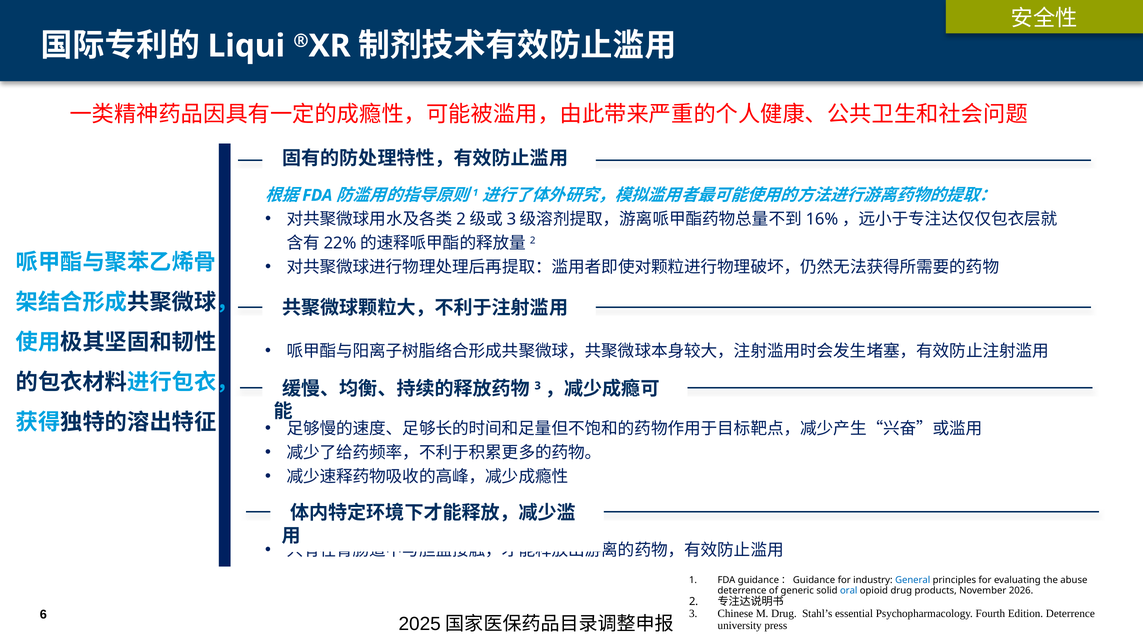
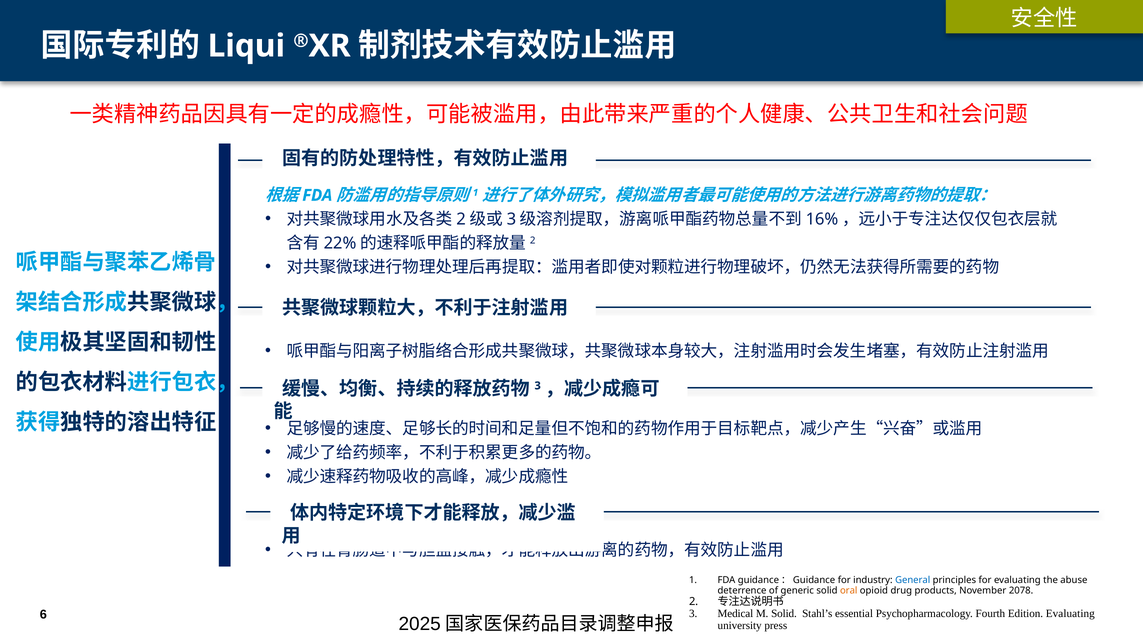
oral colour: blue -> orange (849, 590)
2026: 2026 -> 2078 (1021, 590)
Chinese: Chinese -> Medical (735, 614)
M Drug: Drug -> Solid (784, 614)
Edition Deterrence: Deterrence -> Evaluating (1070, 614)
